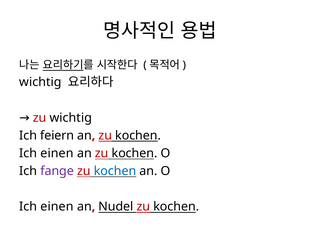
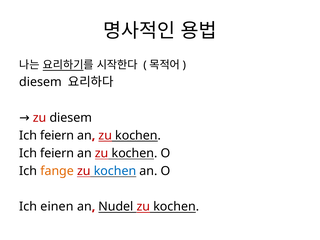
wichtig: wichtig -> diesem (40, 82)
zu wichtig: wichtig -> diesem (71, 118)
einen: einen -> feiern (57, 153)
fange colour: purple -> orange (57, 171)
